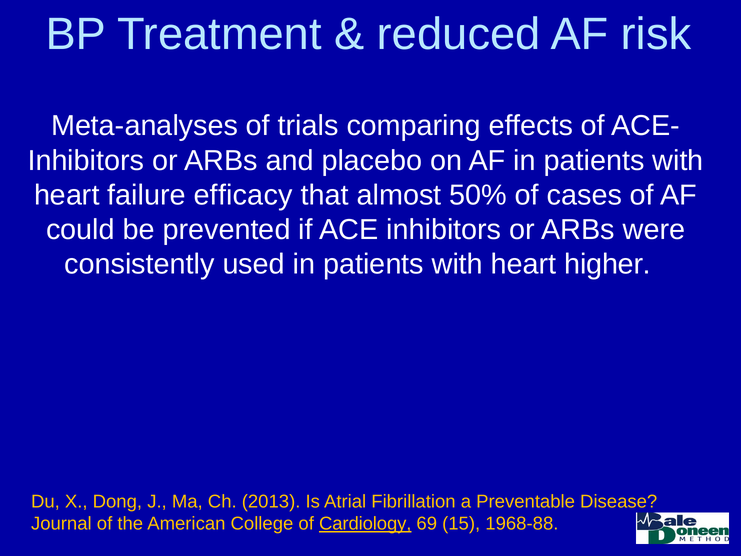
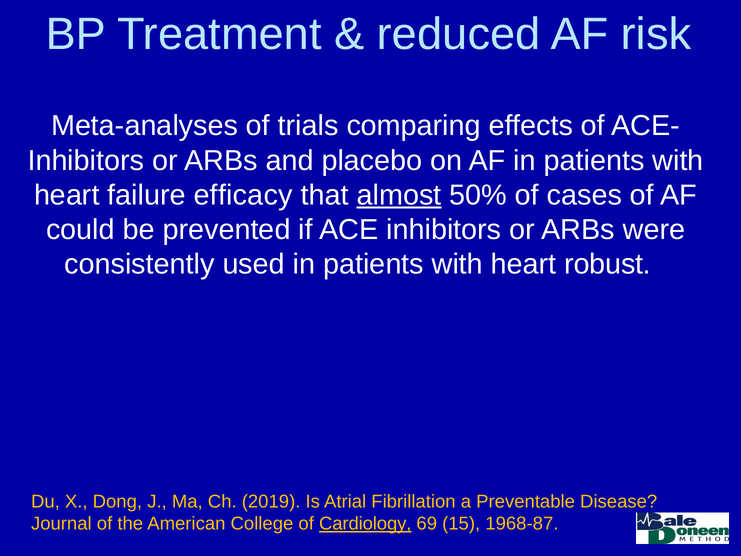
almost underline: none -> present (399, 195)
higher: higher -> robust (608, 264)
2013: 2013 -> 2019 (271, 501)
1968-88: 1968-88 -> 1968-87 (522, 524)
